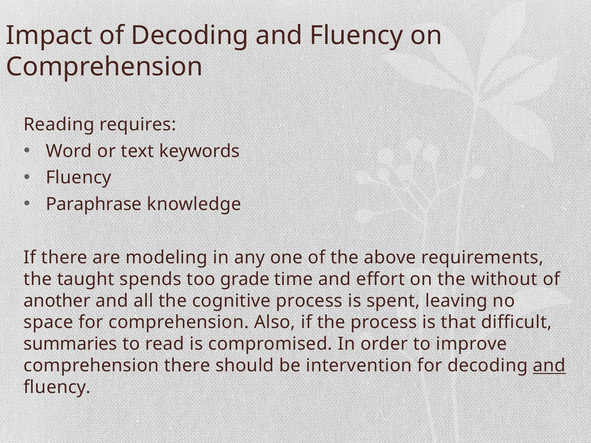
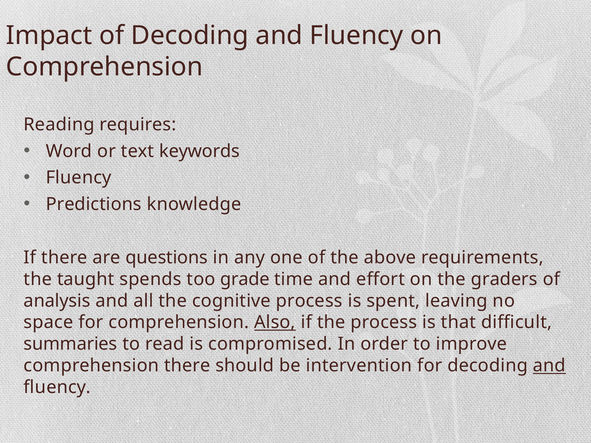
Paraphrase: Paraphrase -> Predictions (94, 204)
modeling: modeling -> questions (167, 258)
without: without -> graders (504, 279)
another: another -> analysis (57, 301)
Also underline: none -> present (275, 323)
